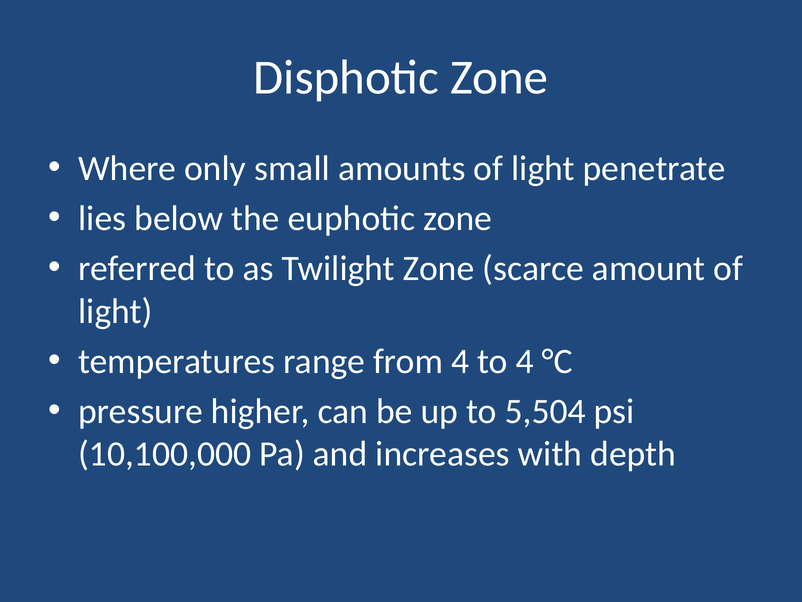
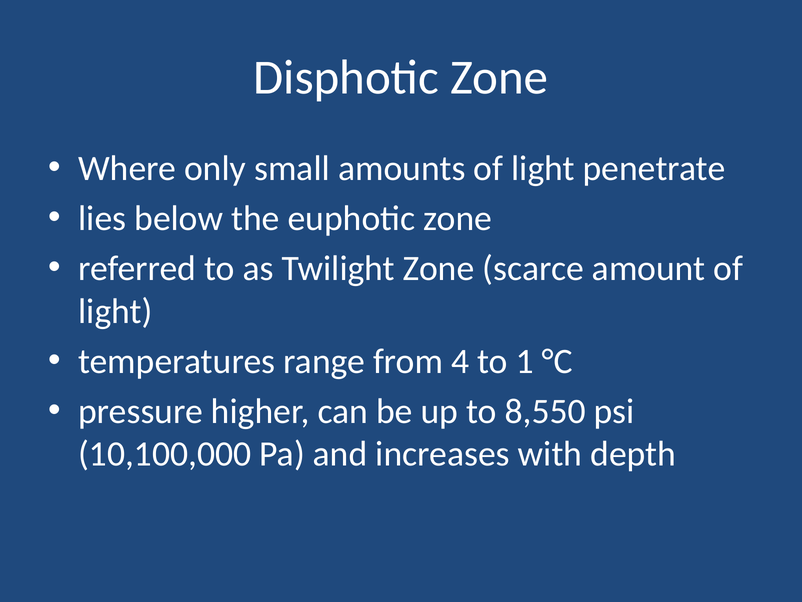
to 4: 4 -> 1 (525, 361)
5,504: 5,504 -> 8,550 (545, 411)
